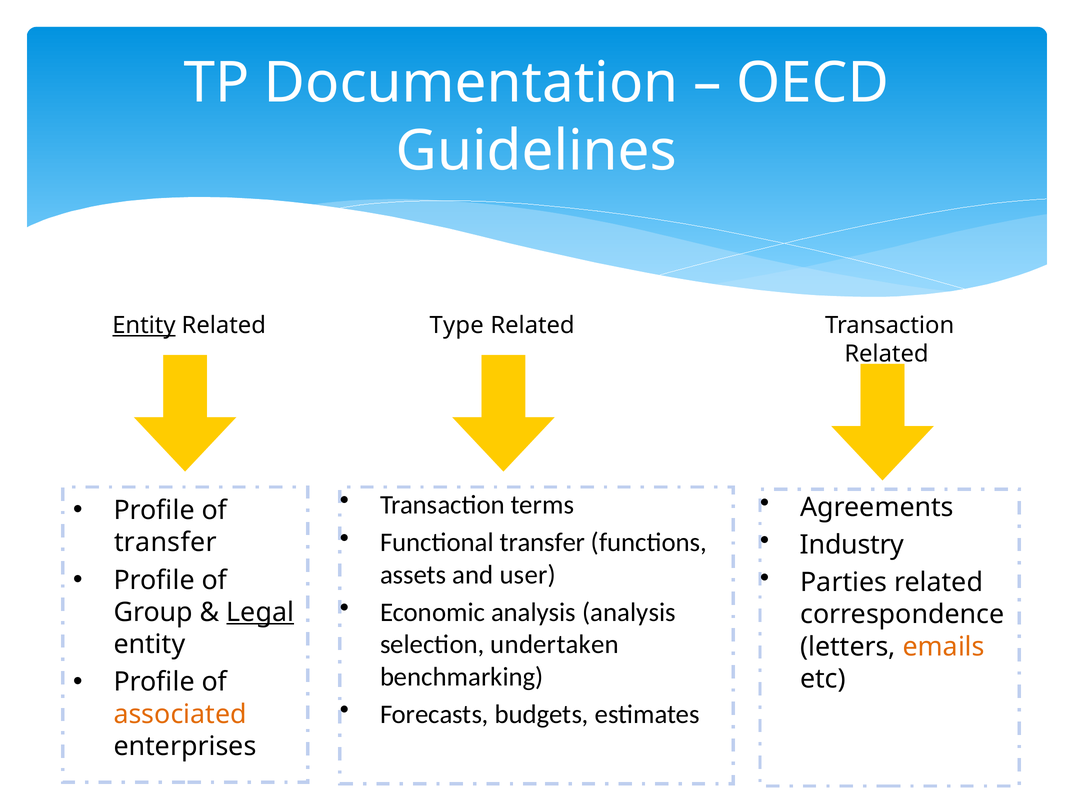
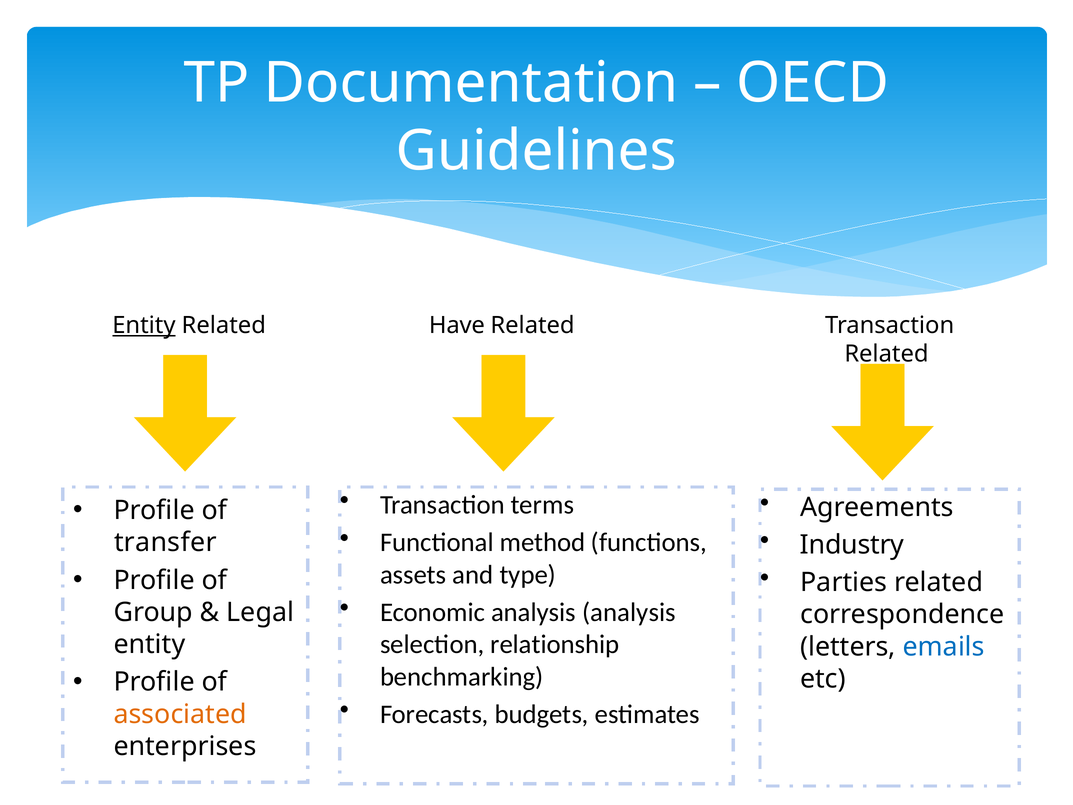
Type: Type -> Have (457, 325)
Functional transfer: transfer -> method (543, 542)
user: user -> type (528, 575)
Legal underline: present -> none (260, 612)
undertaken: undertaken -> relationship (555, 644)
emails colour: orange -> blue (944, 647)
